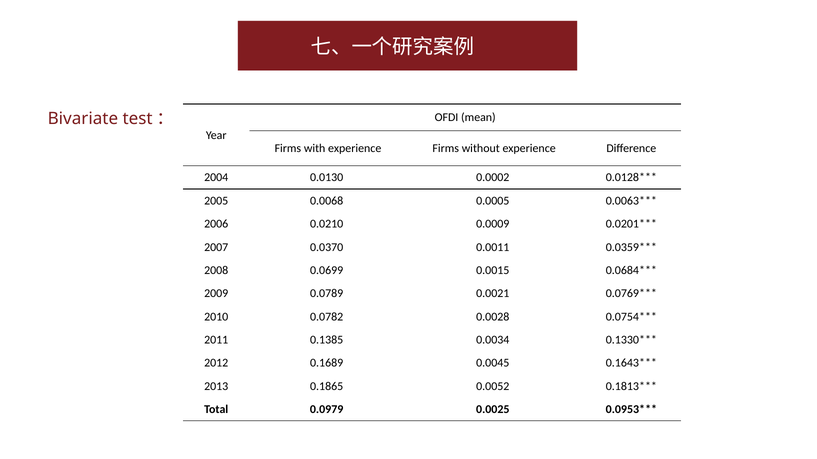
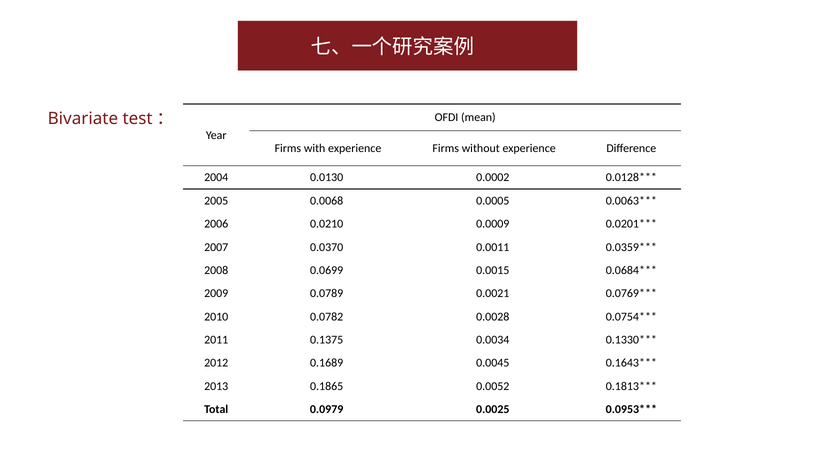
0.1385: 0.1385 -> 0.1375 (327, 340)
